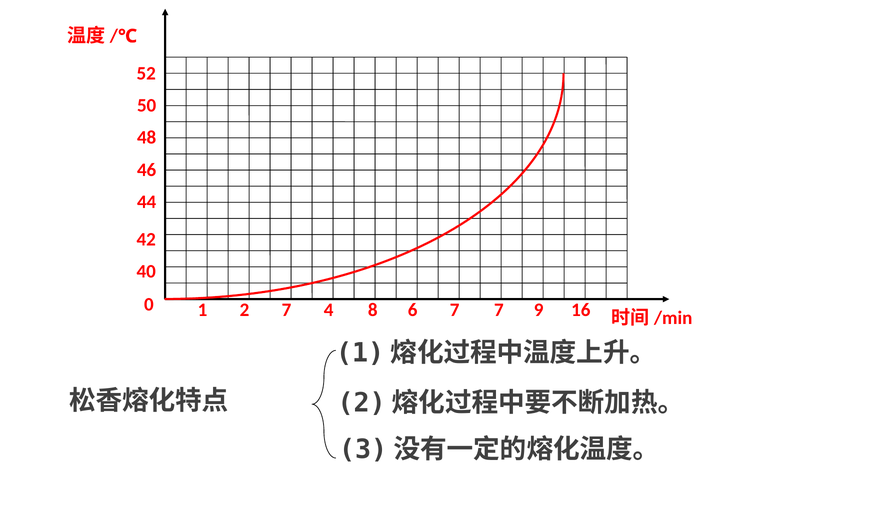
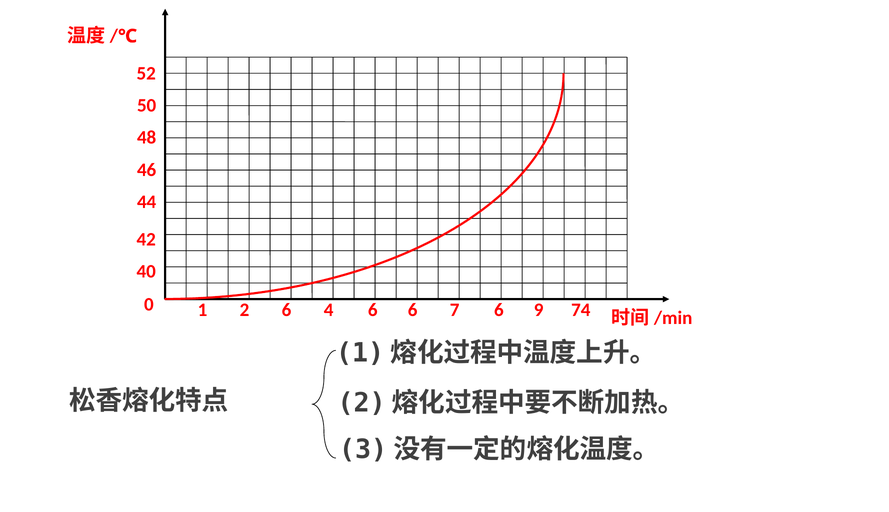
2 7: 7 -> 6 (287, 310)
4 8: 8 -> 6 (373, 310)
7 7: 7 -> 6 (499, 310)
16: 16 -> 74 (581, 310)
